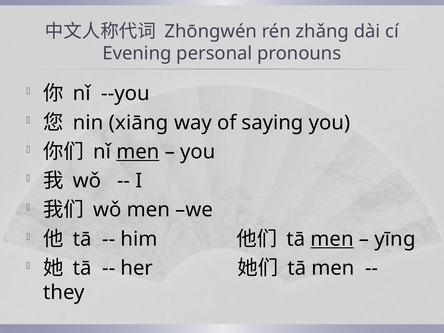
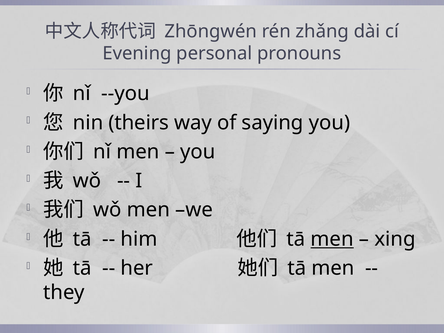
xiāng: xiāng -> theirs (139, 123)
men underline: present -> none (138, 152)
yīng: yīng -> xing (395, 239)
